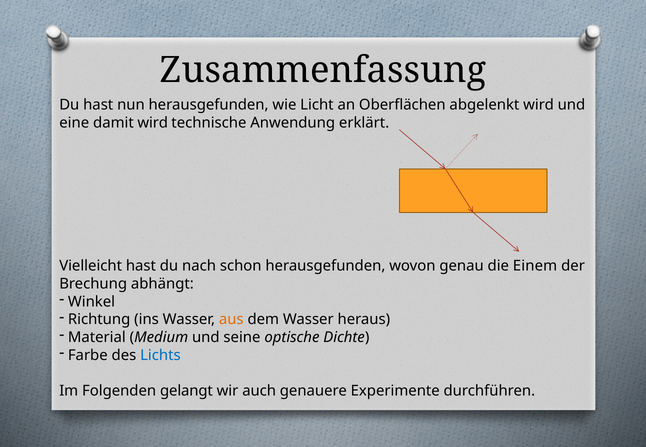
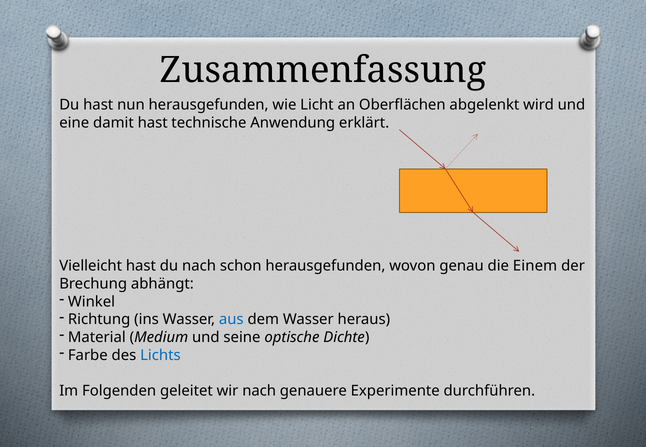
damit wird: wird -> hast (153, 123)
aus colour: orange -> blue (231, 320)
gelangt: gelangt -> geleitet (186, 391)
wir auch: auch -> nach (259, 391)
